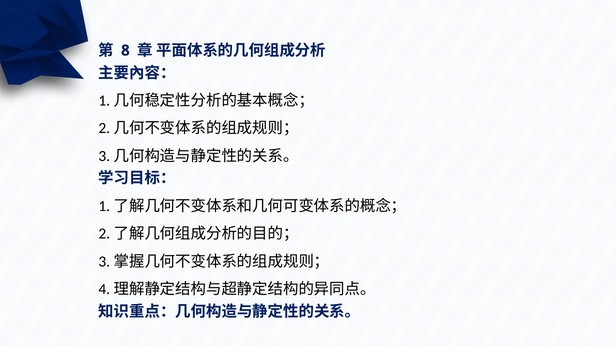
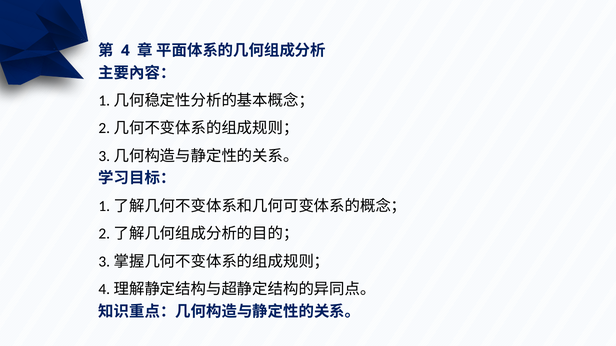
8: 8 -> 4 (125, 51)
